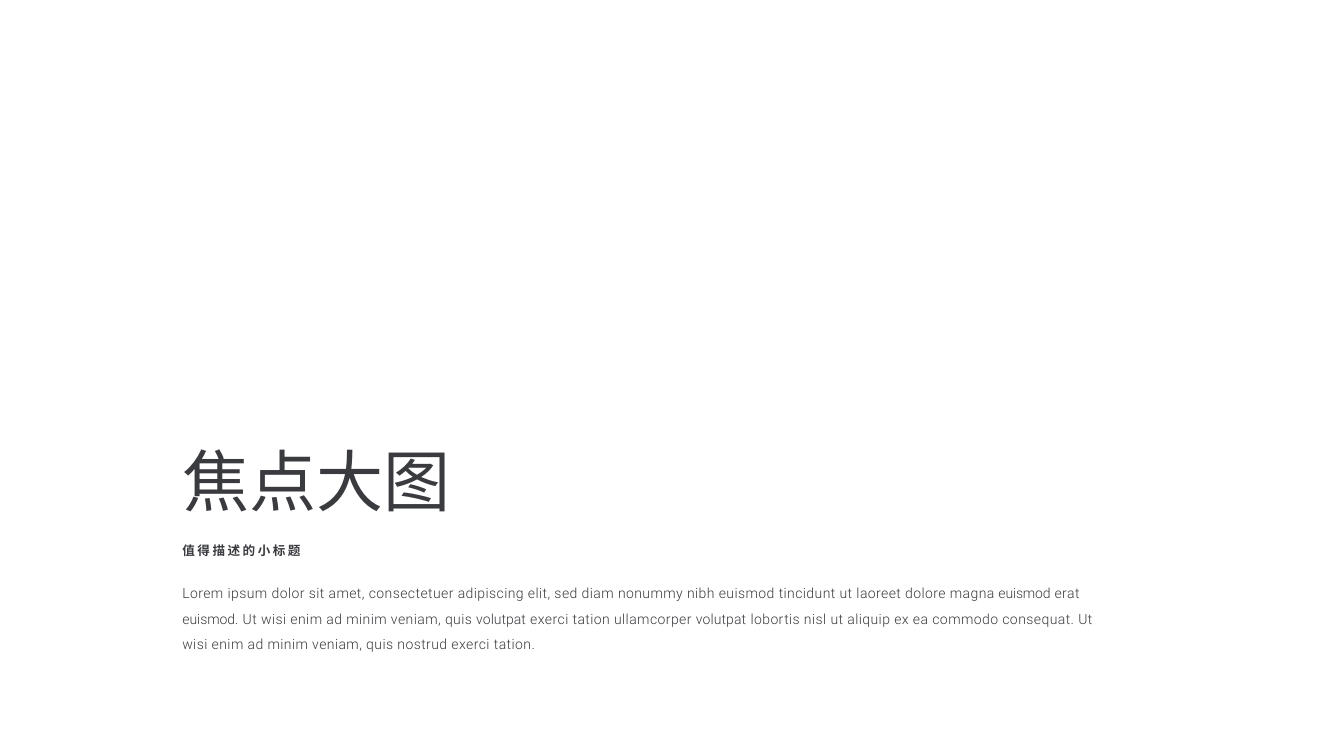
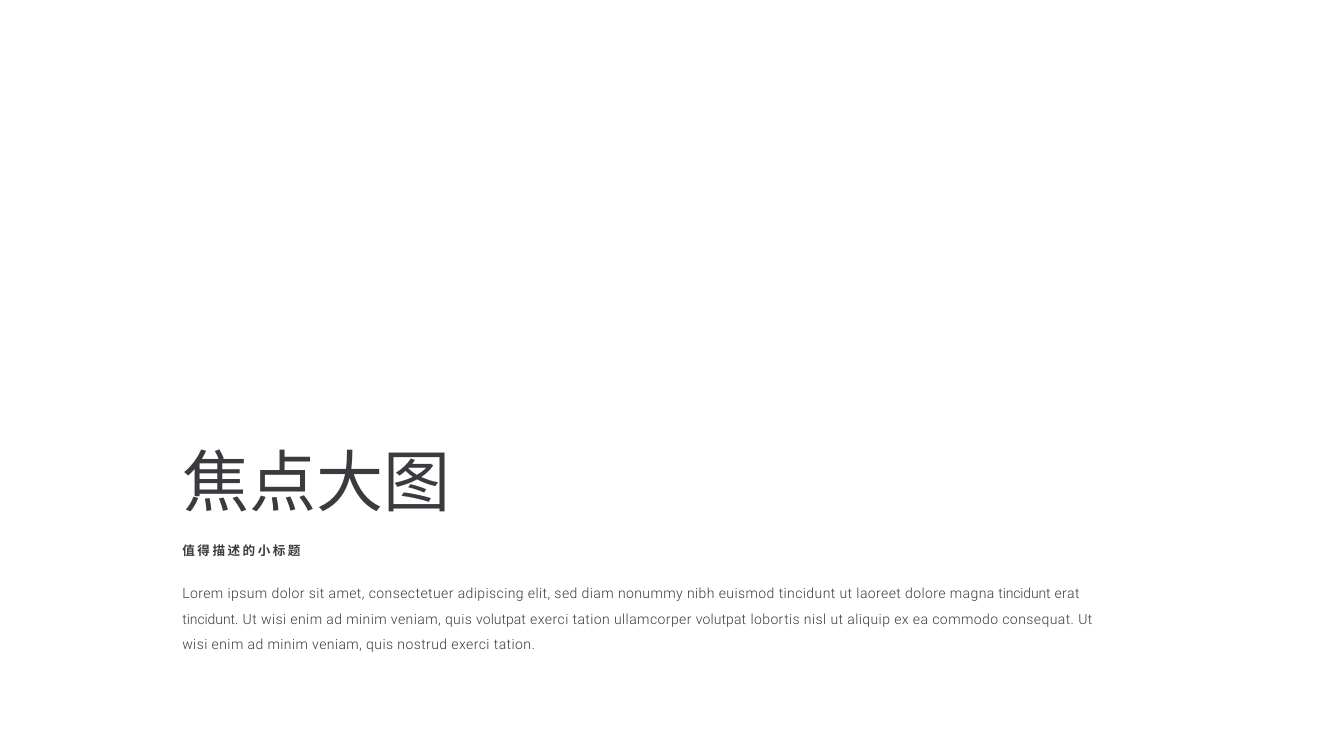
magna euismod: euismod -> tincidunt (1025, 594)
euismod: euismod -> tincidunt (210, 619)
